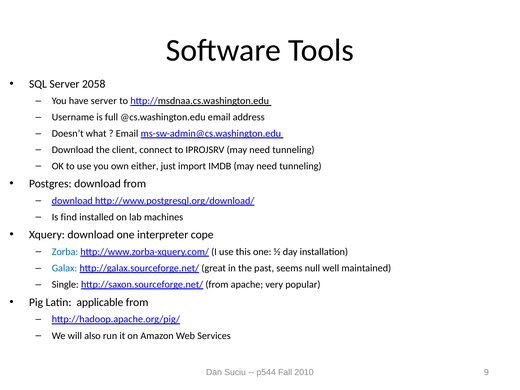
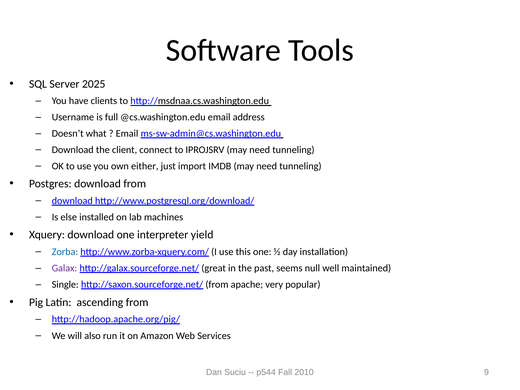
2058: 2058 -> 2025 (94, 84)
have server: server -> clients (104, 101)
find: find -> else (69, 217)
cope: cope -> yield (202, 235)
Galax colour: blue -> purple (64, 268)
applicable: applicable -> ascending (100, 302)
